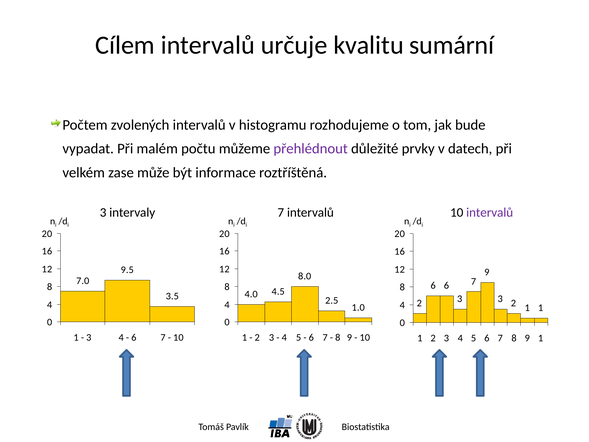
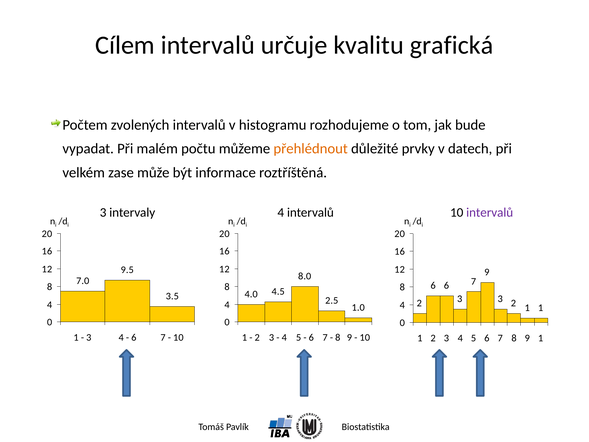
sumární: sumární -> grafická (452, 45)
přehlédnout colour: purple -> orange (311, 149)
intervaly 7: 7 -> 4 (281, 212)
